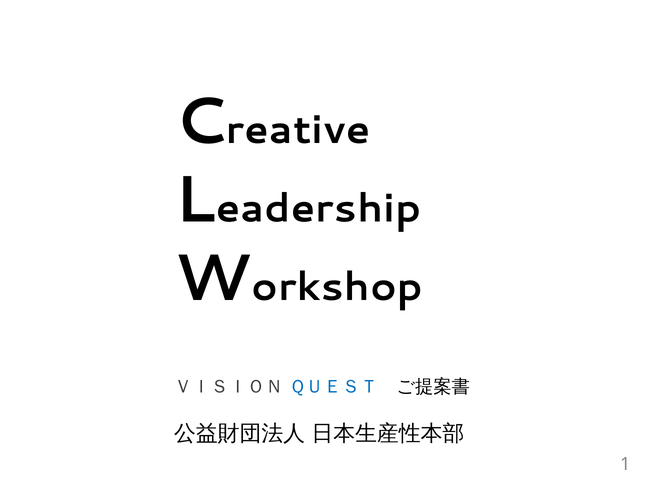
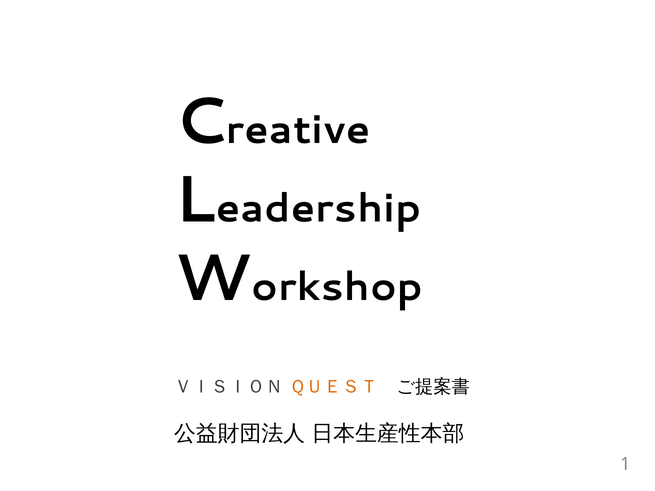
ＱＵＥＳＴ colour: blue -> orange (334, 387)
